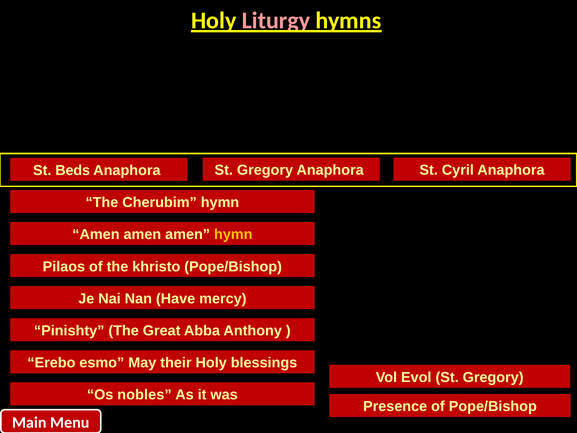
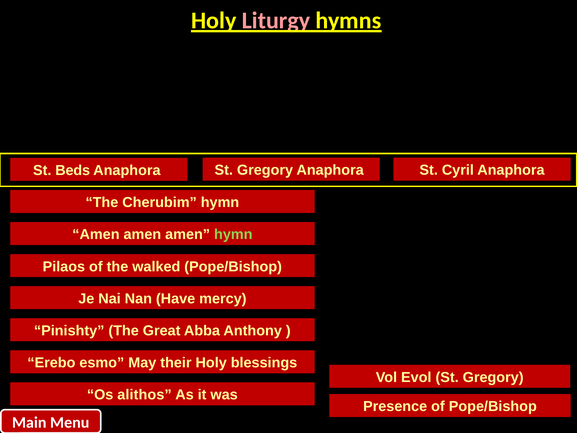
hymn colour: yellow -> light green (233, 234)
khristo: khristo -> walked (156, 266)
nobles: nobles -> alithos (145, 395)
